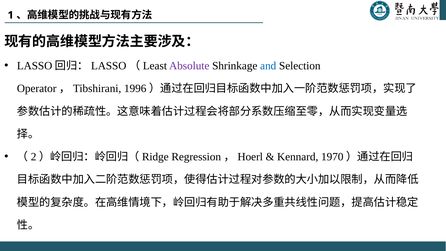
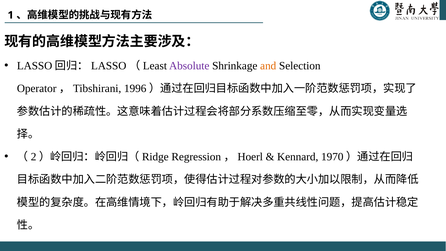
and colour: blue -> orange (268, 66)
